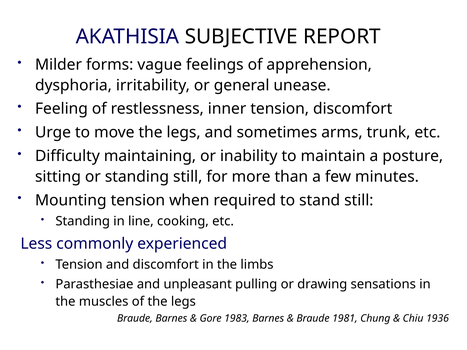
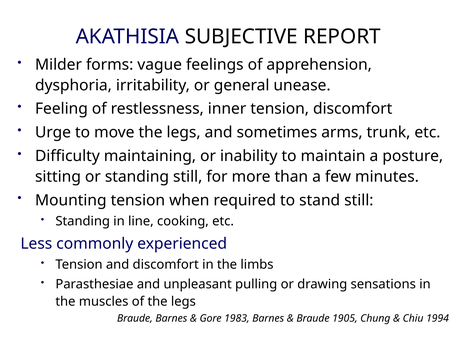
1981: 1981 -> 1905 (345, 319)
1936: 1936 -> 1994 (438, 319)
